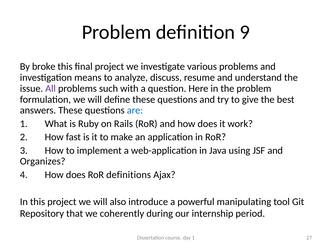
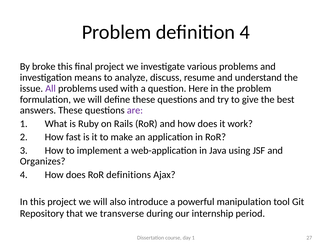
definition 9: 9 -> 4 (245, 32)
such: such -> used (109, 88)
are colour: blue -> purple (135, 110)
manipulating: manipulating -> manipulation (244, 202)
coherently: coherently -> transverse (122, 214)
